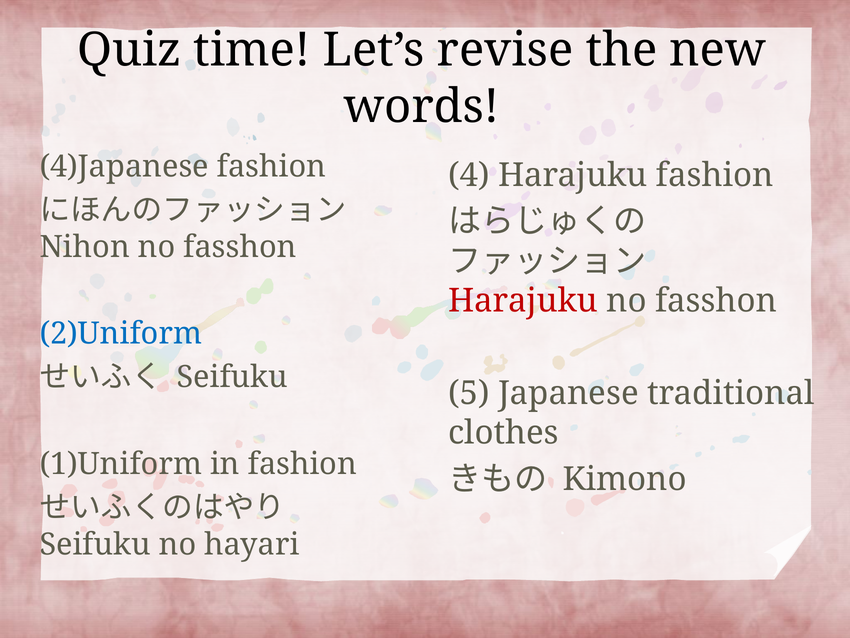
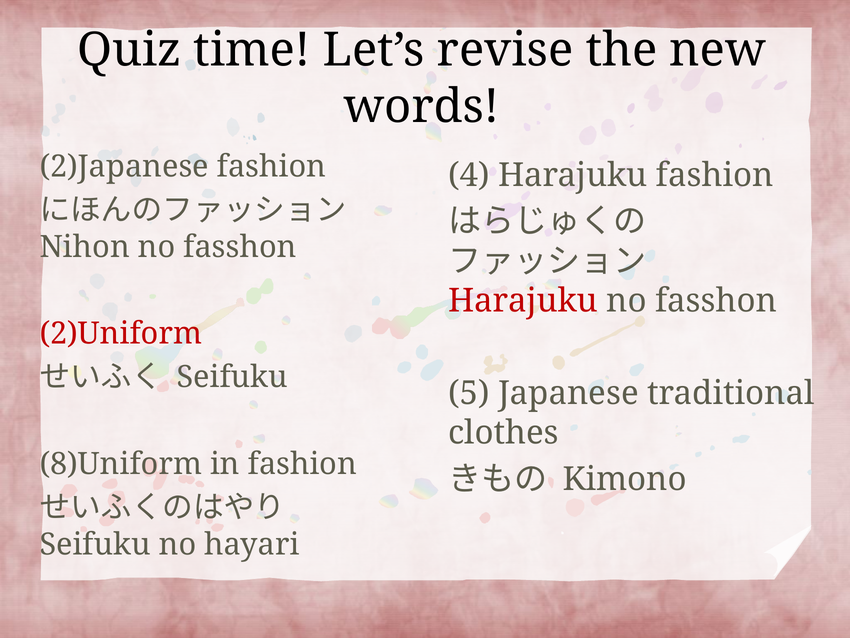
4)Japanese: 4)Japanese -> 2)Japanese (124, 166)
2)Uniform colour: blue -> red (121, 334)
1)Uniform: 1)Uniform -> 8)Uniform (121, 464)
